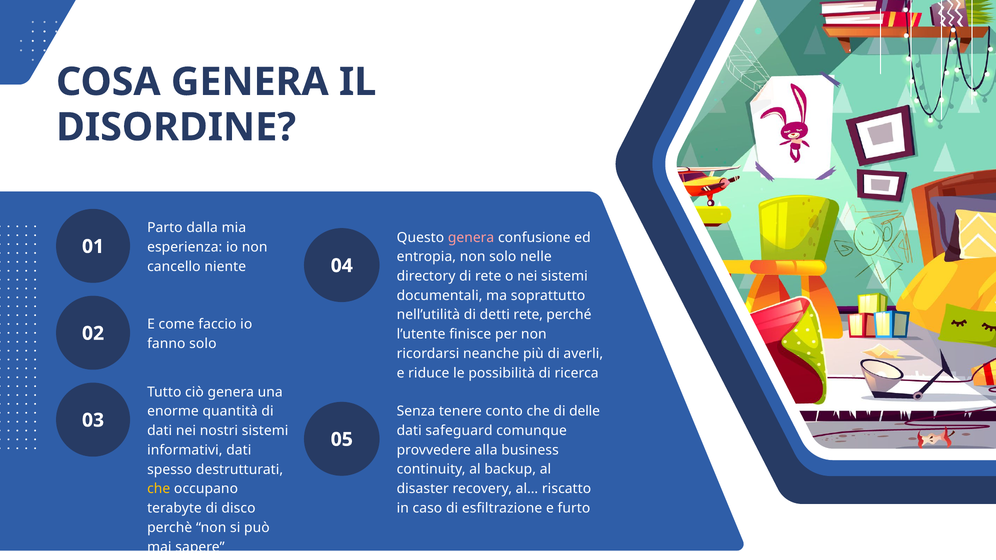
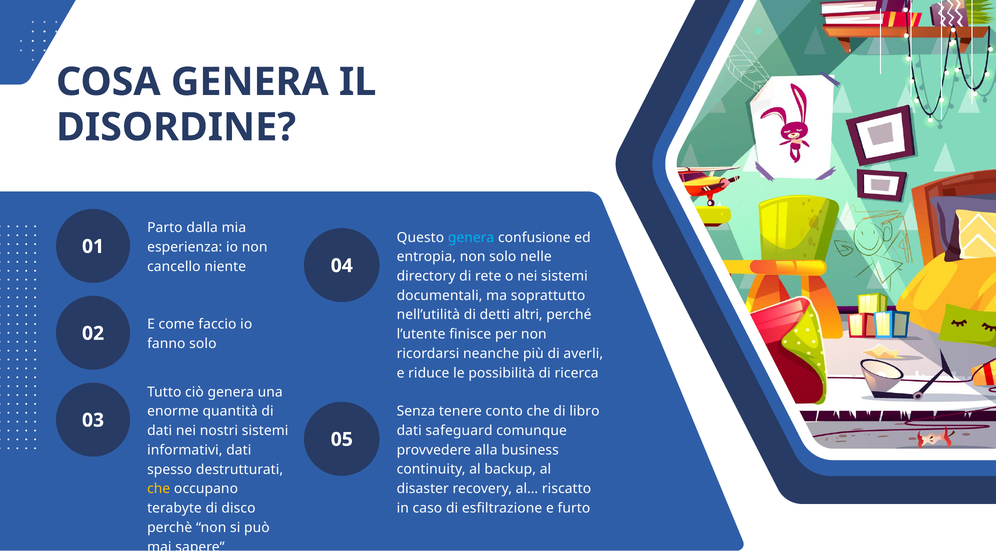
genera colour: pink -> light blue (471, 238)
detti rete: rete -> altri (528, 315)
delle: delle -> libro (584, 411)
